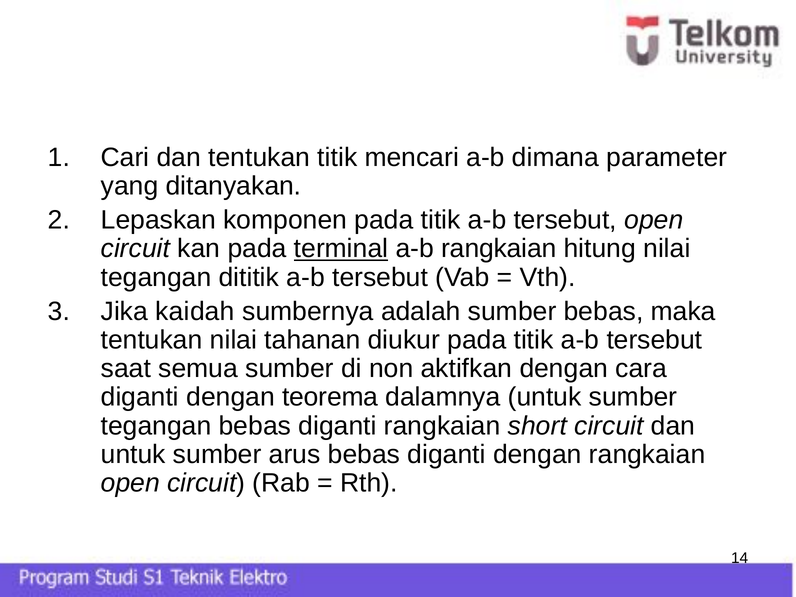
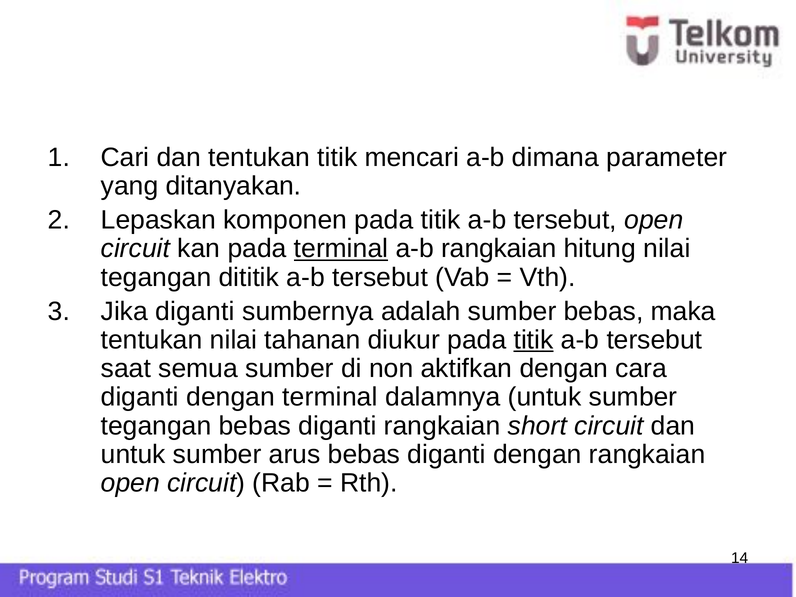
Jika kaidah: kaidah -> diganti (195, 311)
titik underline: none -> present (534, 340)
dengan teorema: teorema -> terminal (330, 397)
